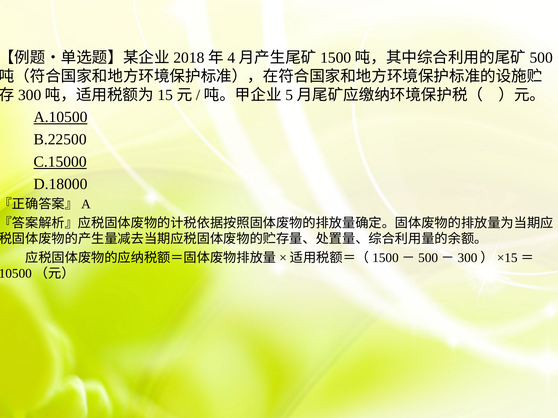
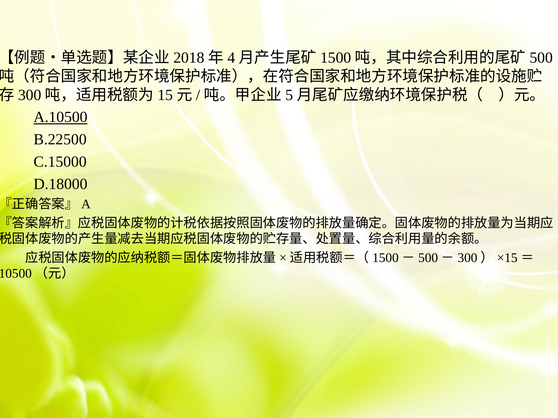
C.15000 underline: present -> none (60, 162)
